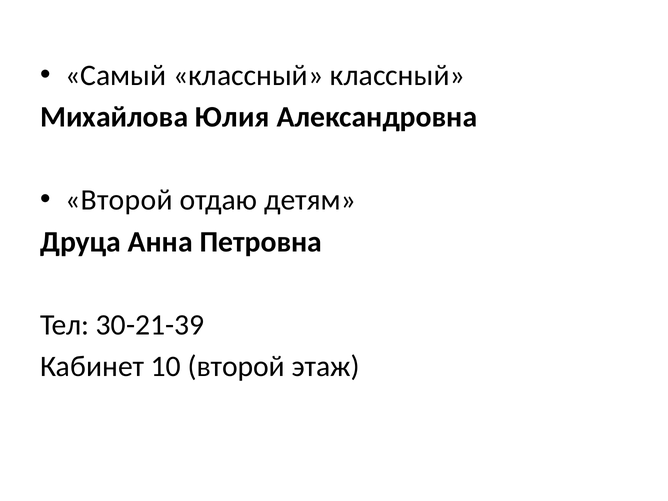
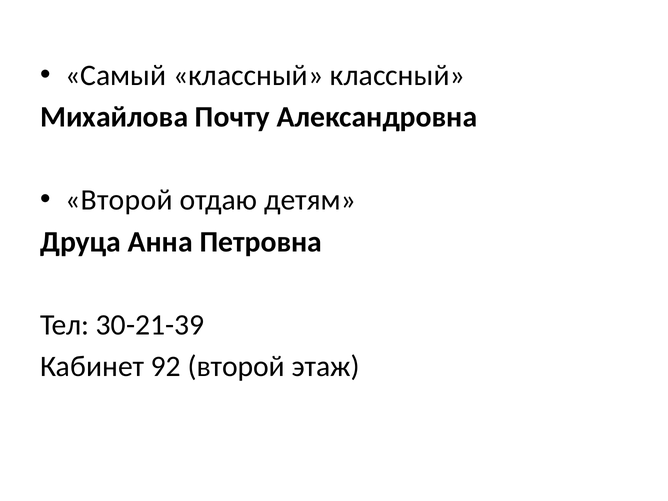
Юлия: Юлия -> Почту (232, 117)
10: 10 -> 92 (166, 366)
